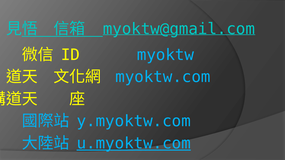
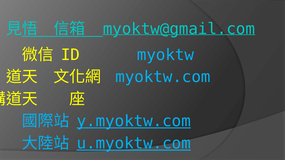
y.myoktw.com underline: none -> present (134, 121)
